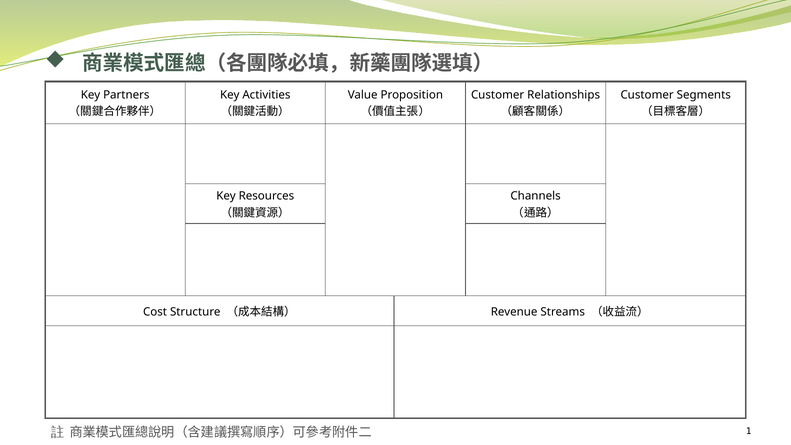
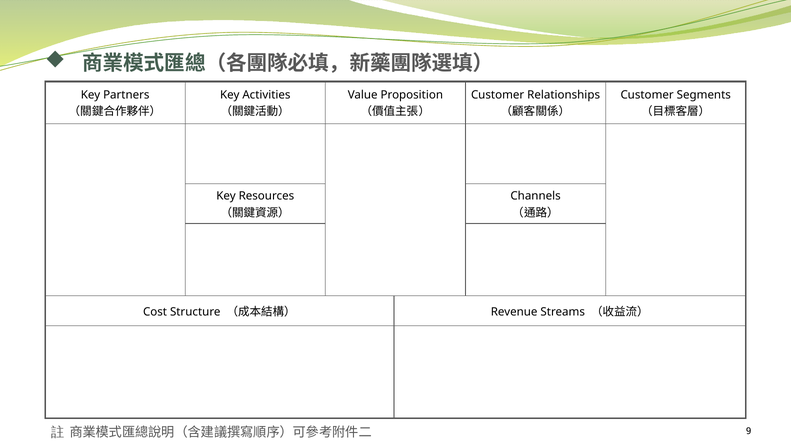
1: 1 -> 9 (749, 431)
